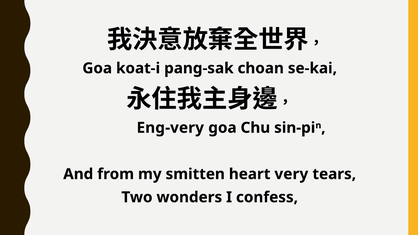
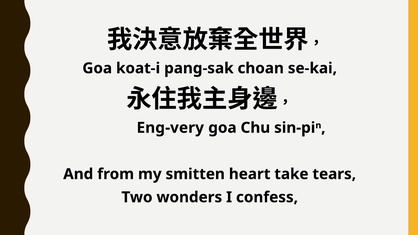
very: very -> take (291, 174)
